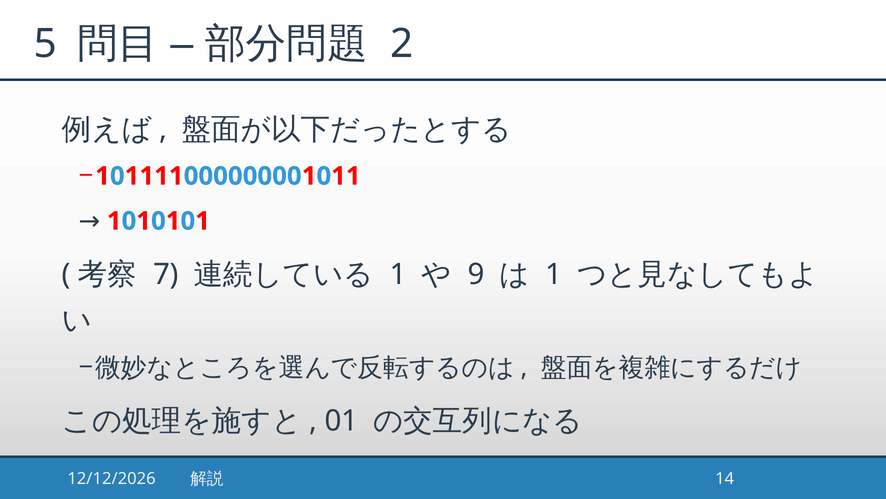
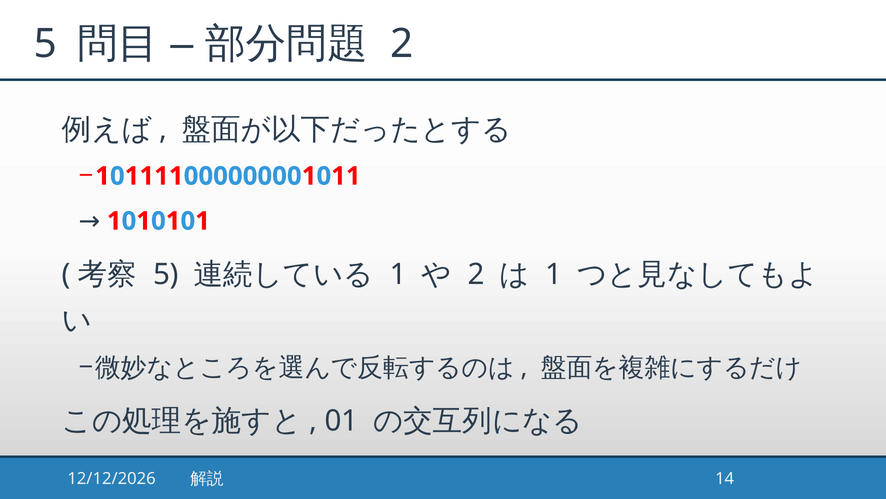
7: 7 -> 5 (166, 274)
9: 9 -> 2 (476, 274)
